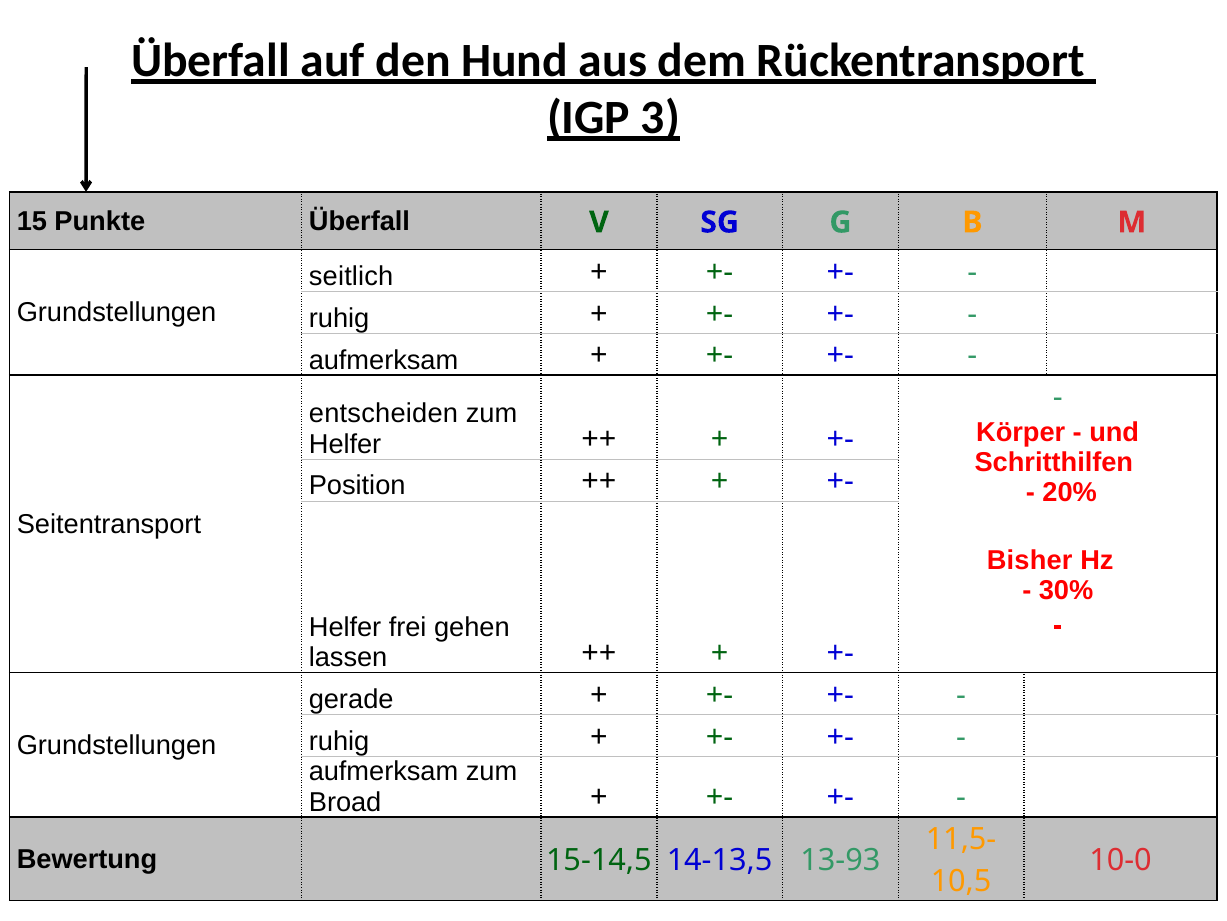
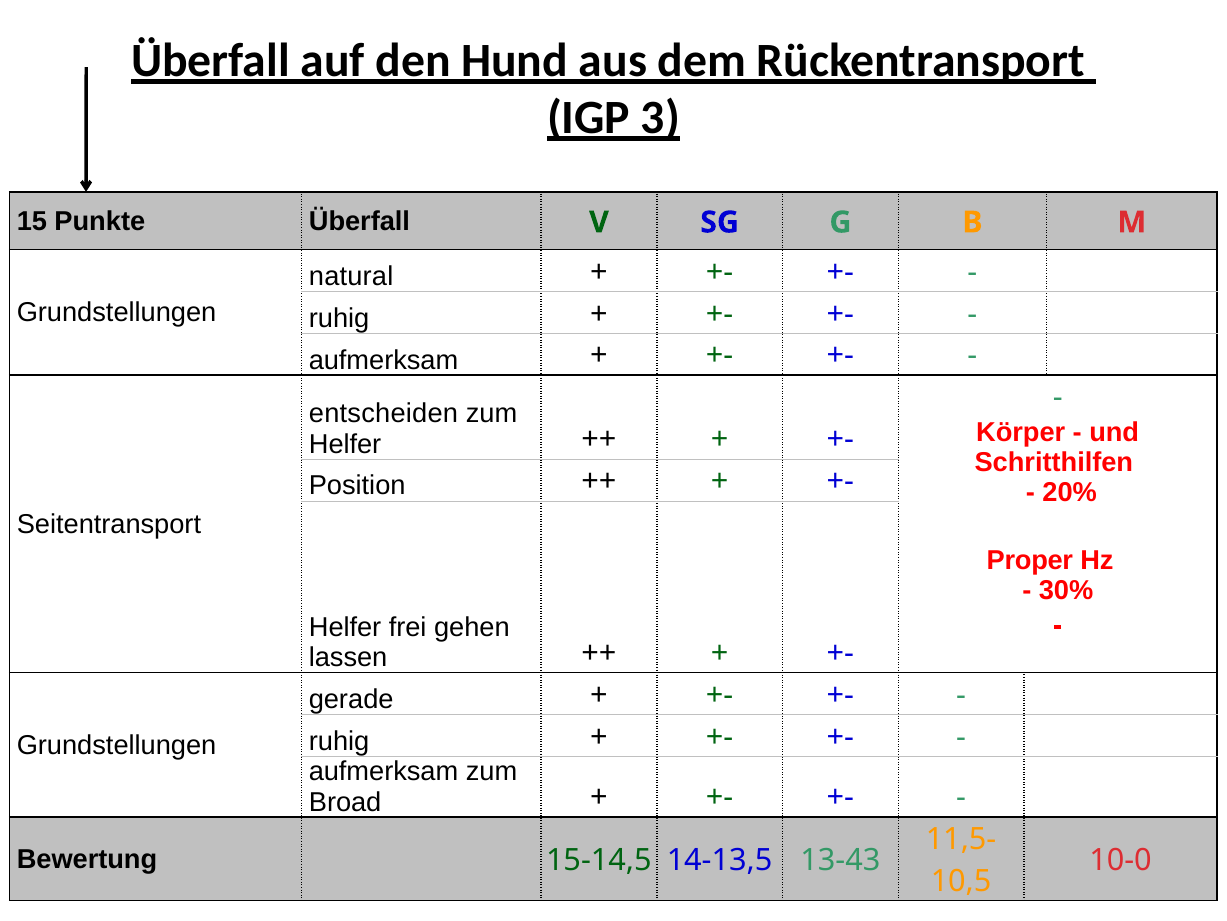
seitlich: seitlich -> natural (351, 276)
Bisher: Bisher -> Proper (1030, 560)
13-93: 13-93 -> 13-43 (840, 860)
